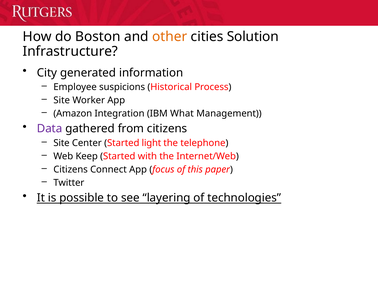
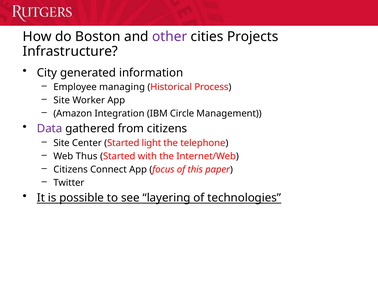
other colour: orange -> purple (170, 37)
Solution: Solution -> Projects (253, 37)
suspicions: suspicions -> managing (122, 87)
What: What -> Circle (182, 113)
Keep: Keep -> Thus (87, 156)
